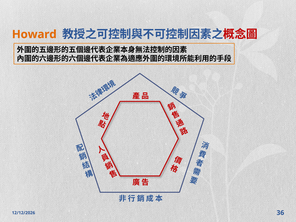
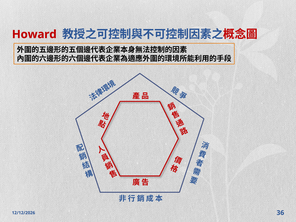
Howard colour: orange -> red (34, 34)
